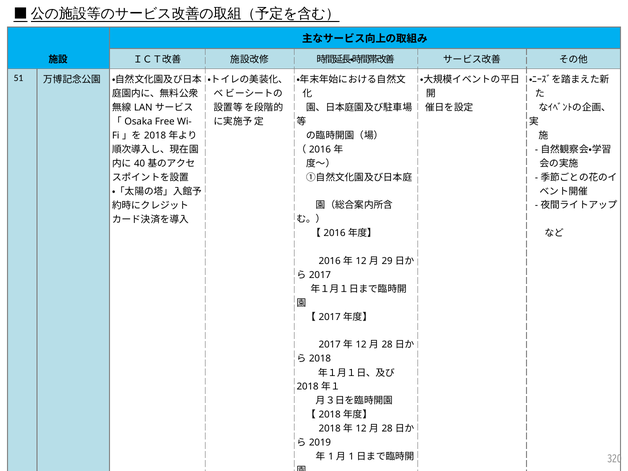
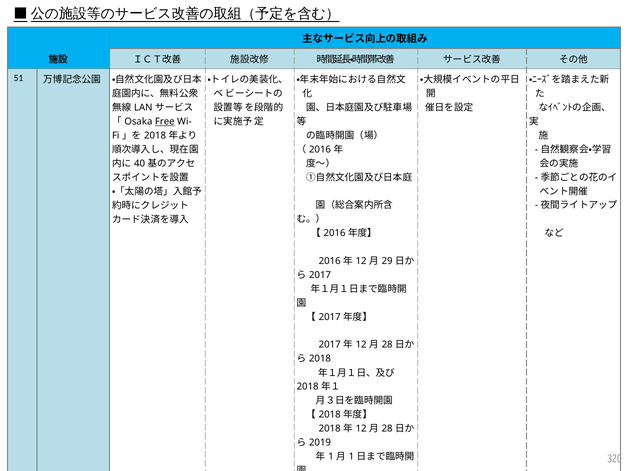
Free underline: none -> present (165, 122)
